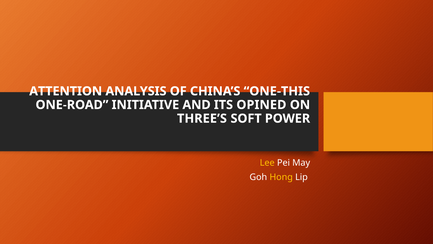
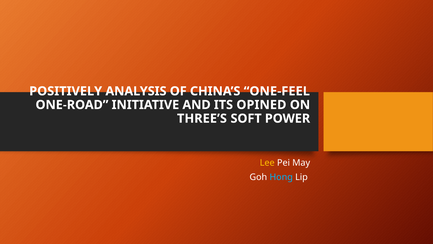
ATTENTION: ATTENTION -> POSITIVELY (66, 91)
ONE-THIS: ONE-THIS -> ONE-FEEL (277, 91)
Hong colour: yellow -> light blue (281, 177)
